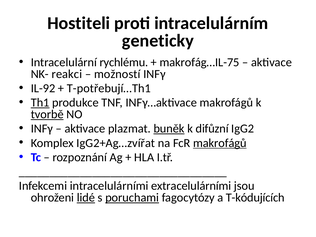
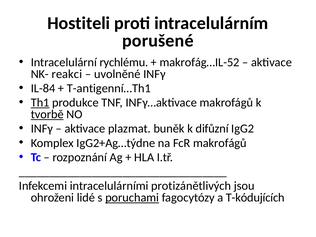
geneticky: geneticky -> porušené (158, 41)
makrofág…IL-75: makrofág…IL-75 -> makrofág…IL-52 (200, 62)
možností: možností -> uvolněné (117, 74)
IL-92: IL-92 -> IL-84 (43, 88)
T-potřebují…Th1: T-potřebují…Th1 -> T-antigenní…Th1 (109, 88)
buněk underline: present -> none (169, 129)
IgG2+Ag…zvířat: IgG2+Ag…zvířat -> IgG2+Ag…týdne (116, 143)
makrofágů underline: present -> none (220, 143)
extracelulárními: extracelulárními -> protizánětlivých (191, 186)
lidé underline: present -> none (86, 198)
